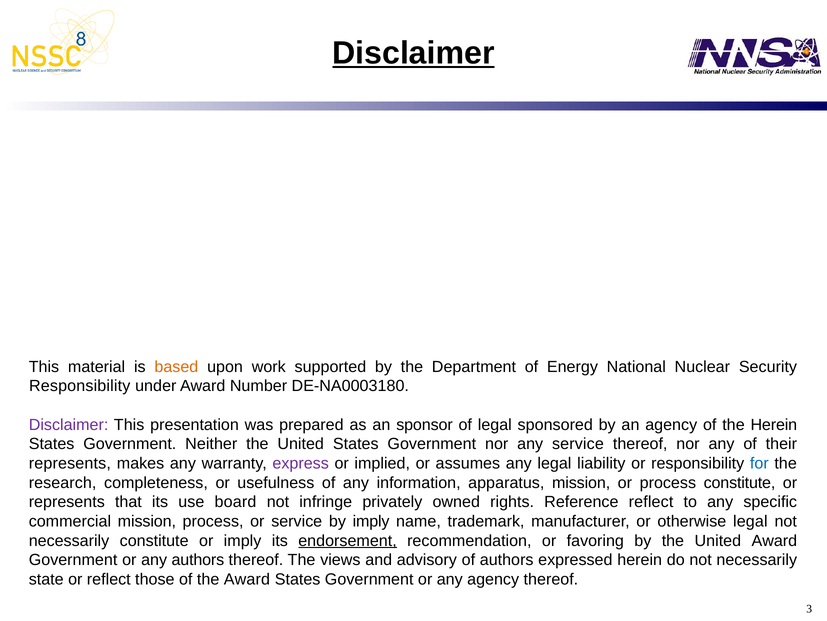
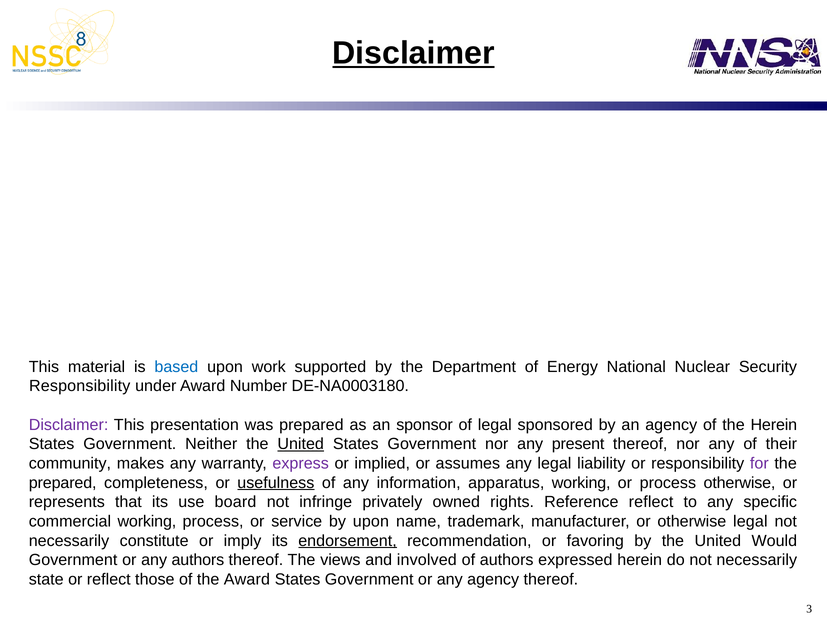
based colour: orange -> blue (176, 366)
United underline: none -> present (301, 444)
any service: service -> present (578, 444)
represents: represents -> community (70, 463)
for colour: blue -> purple (759, 463)
research: research -> prepared (63, 482)
usefulness underline: none -> present (276, 482)
apparatus mission: mission -> working (581, 482)
process constitute: constitute -> otherwise (740, 482)
commercial mission: mission -> working (147, 521)
by imply: imply -> upon (371, 521)
United Award: Award -> Would (774, 540)
advisory: advisory -> involved (427, 559)
